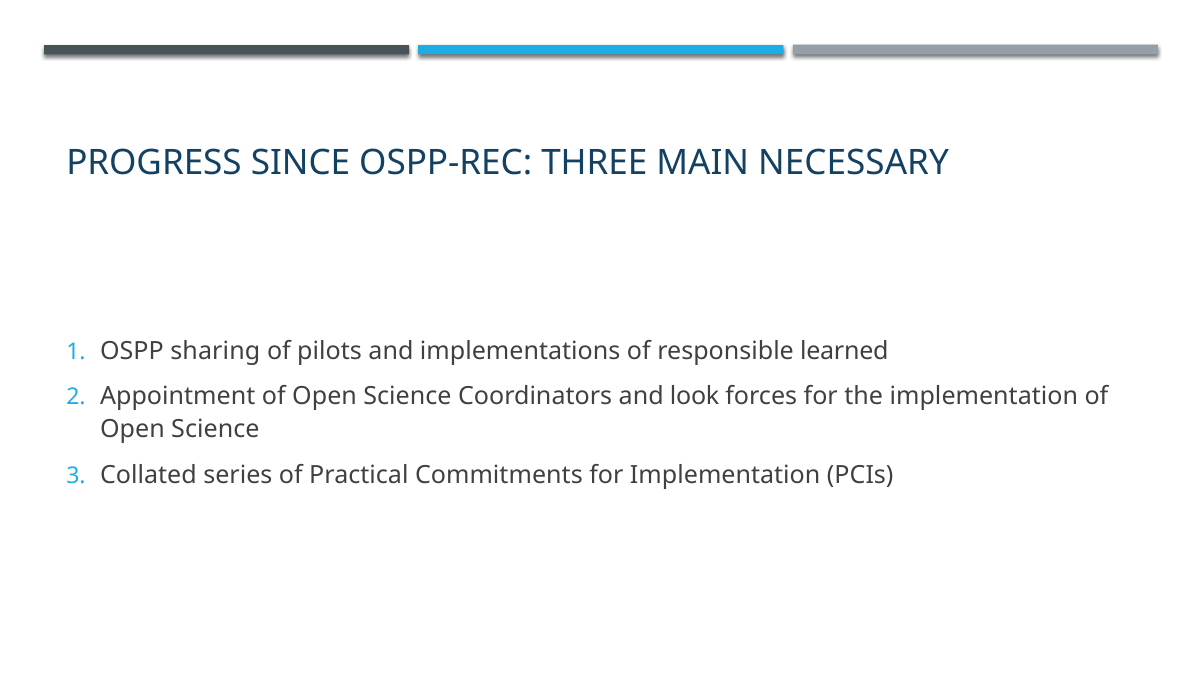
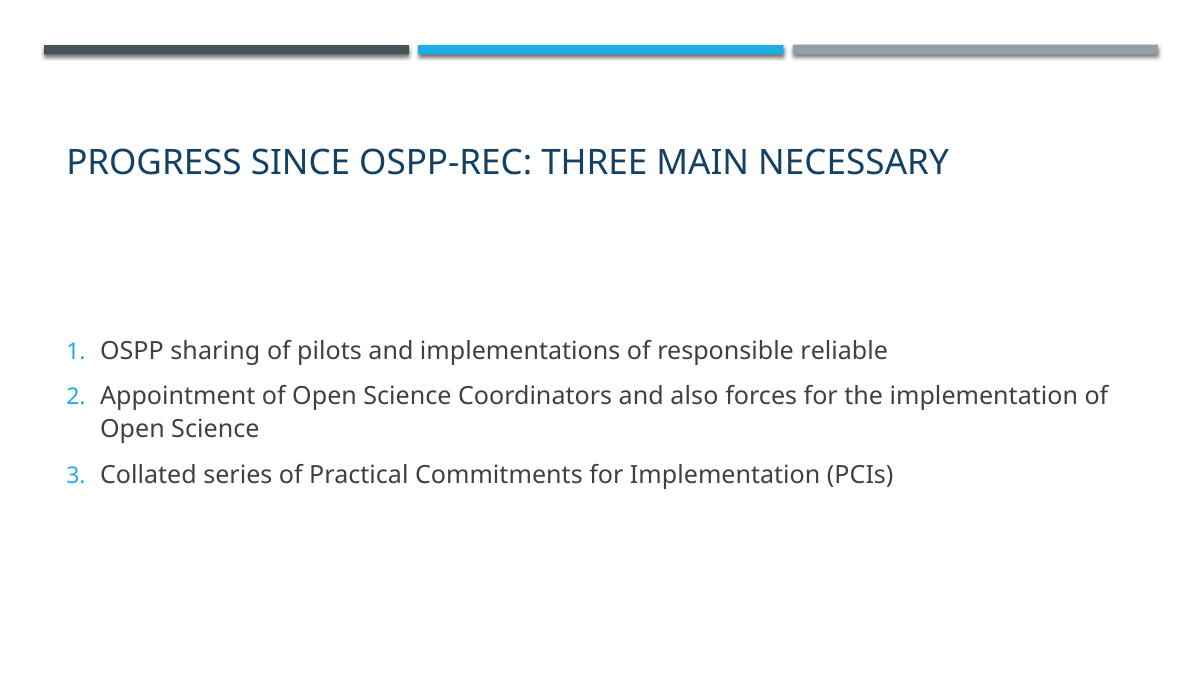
learned: learned -> reliable (844, 351)
look: look -> also (694, 397)
